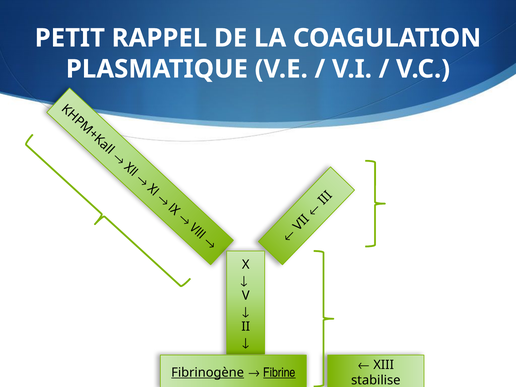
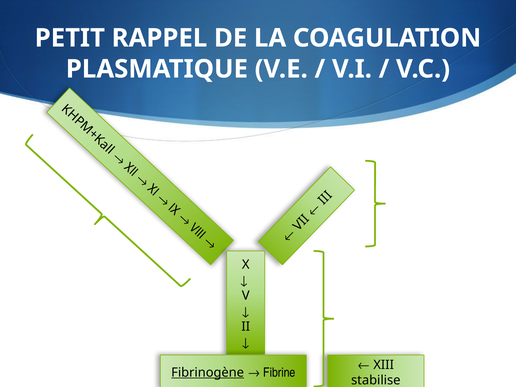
Fibrine underline: present -> none (279, 373)
